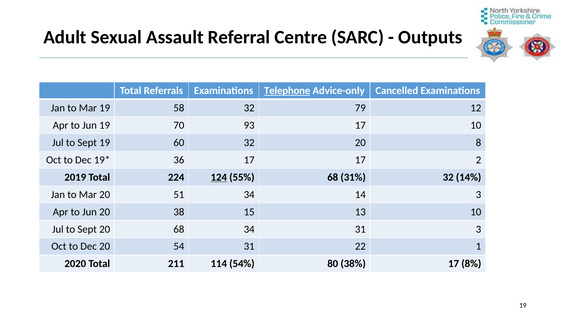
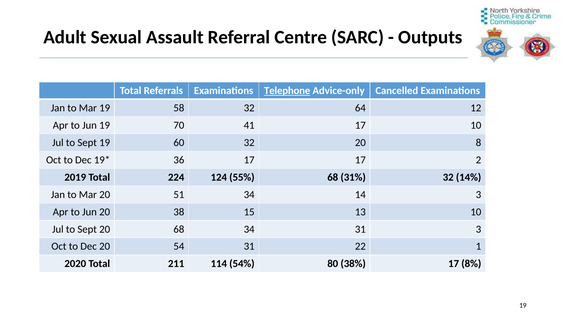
79: 79 -> 64 (360, 108)
93: 93 -> 41 (249, 126)
124 underline: present -> none (219, 178)
